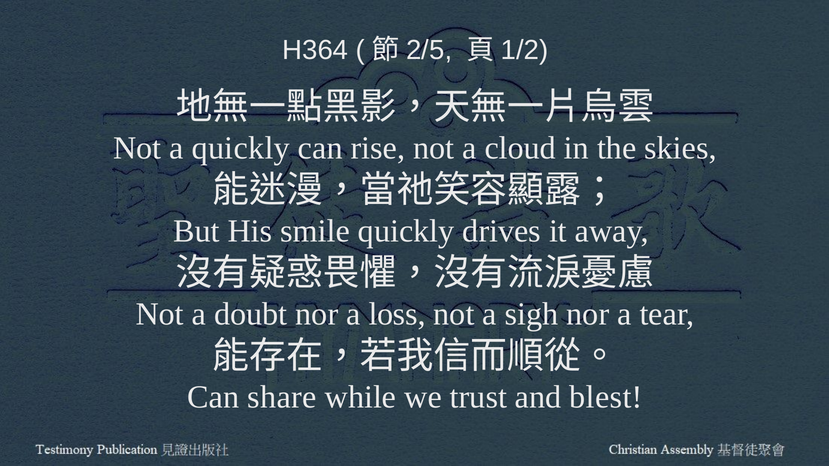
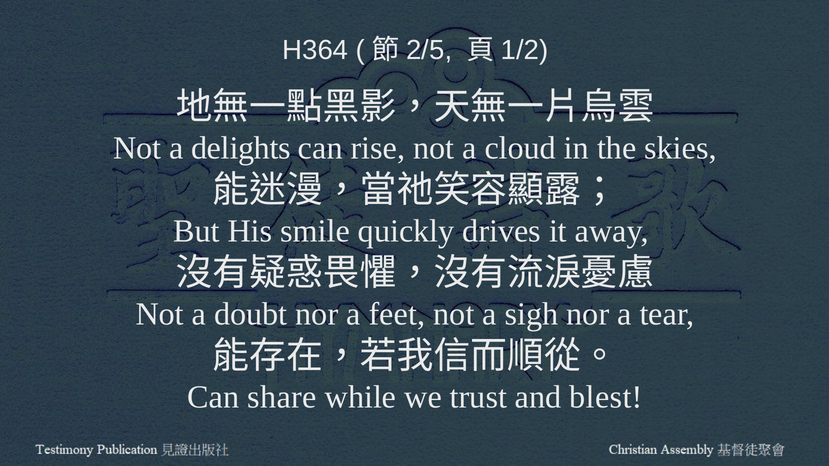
a quickly: quickly -> delights (241, 148)
loss: loss -> feet (397, 314)
